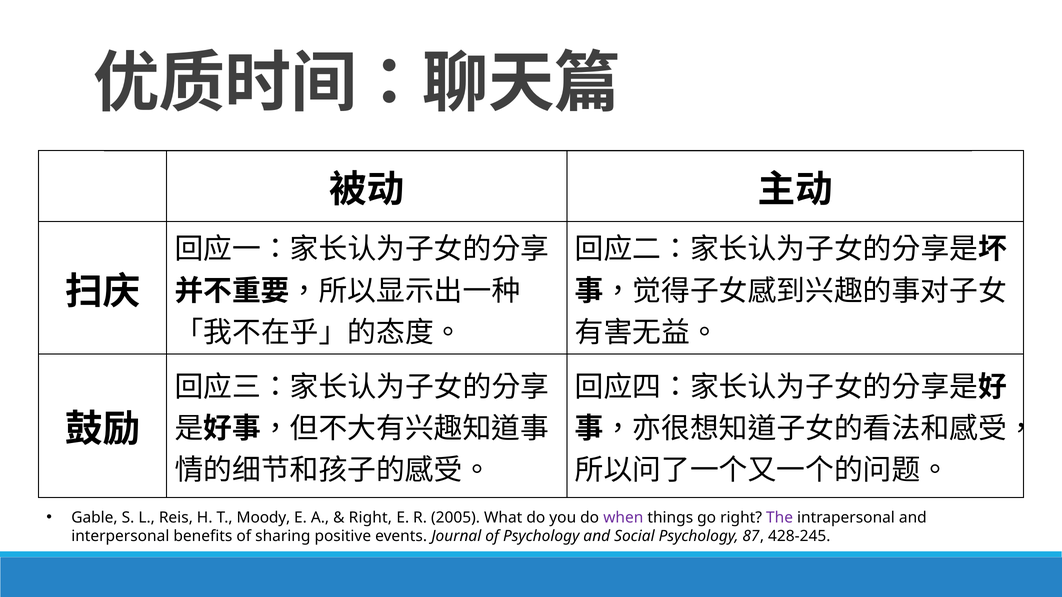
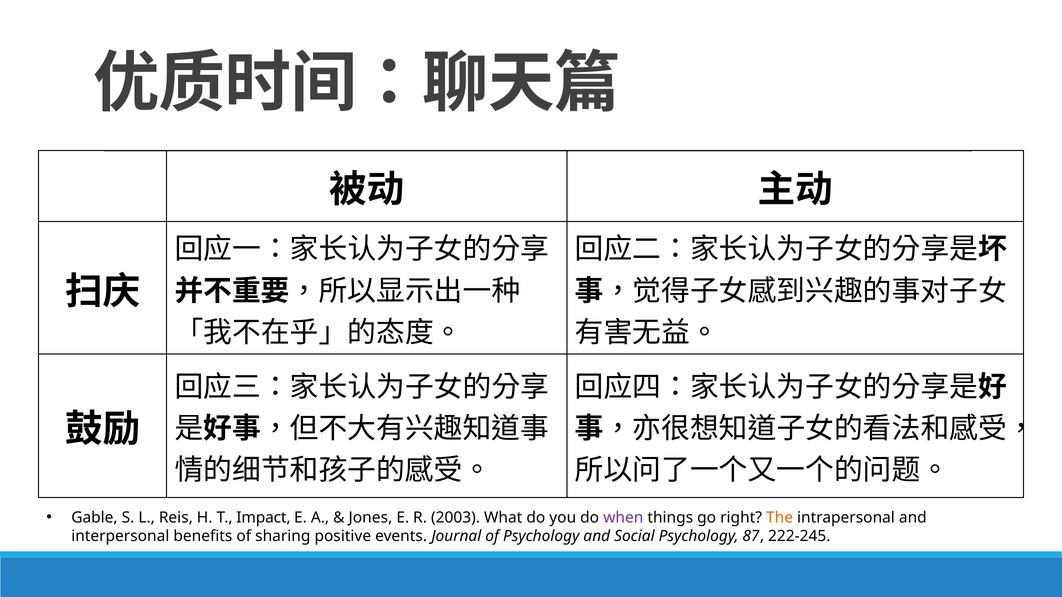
Moody: Moody -> Impact (263, 518)
Right: Right -> Jones (370, 518)
2005: 2005 -> 2003 (455, 518)
The colour: purple -> orange (780, 518)
428-245: 428-245 -> 222-245 (799, 536)
